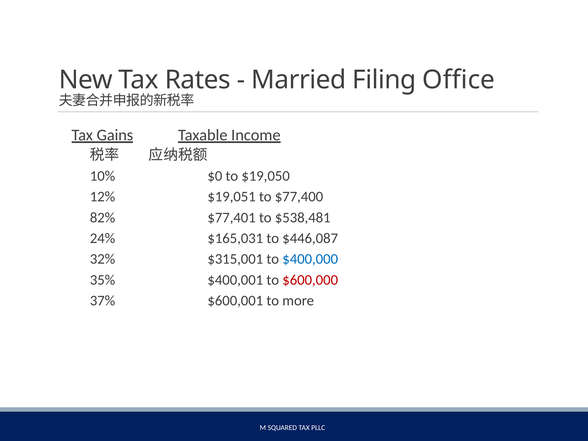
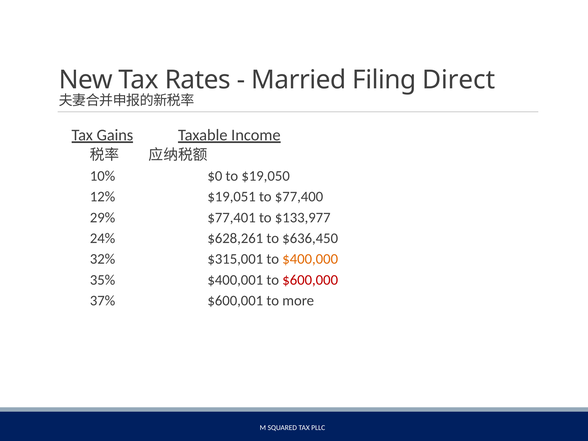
Office: Office -> Direct (459, 80)
82%: 82% -> 29% (103, 218)
$538,481: $538,481 -> $133,977 (303, 218)
$165,031: $165,031 -> $628,261 (235, 238)
$446,087: $446,087 -> $636,450 (310, 238)
$400,000 colour: blue -> orange (310, 259)
